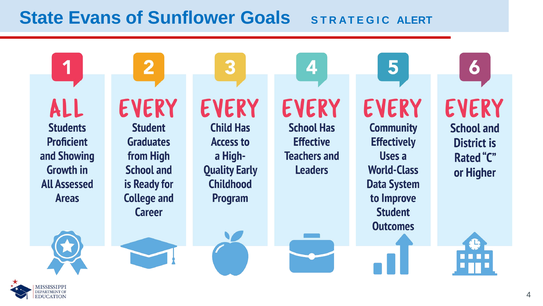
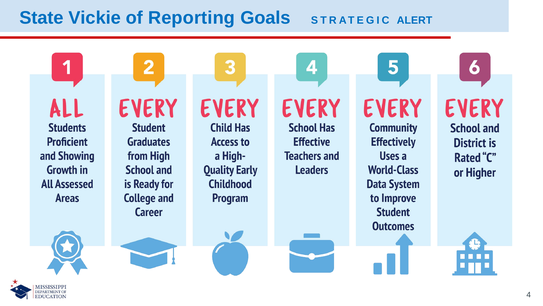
Evans: Evans -> Vickie (95, 18)
Sunflower: Sunflower -> Reporting (192, 18)
